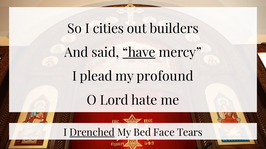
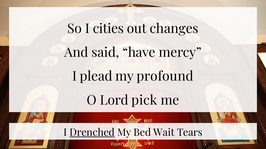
builders: builders -> changes (174, 29)
have underline: present -> none (139, 53)
hate: hate -> pick (144, 101)
Face: Face -> Wait (164, 133)
